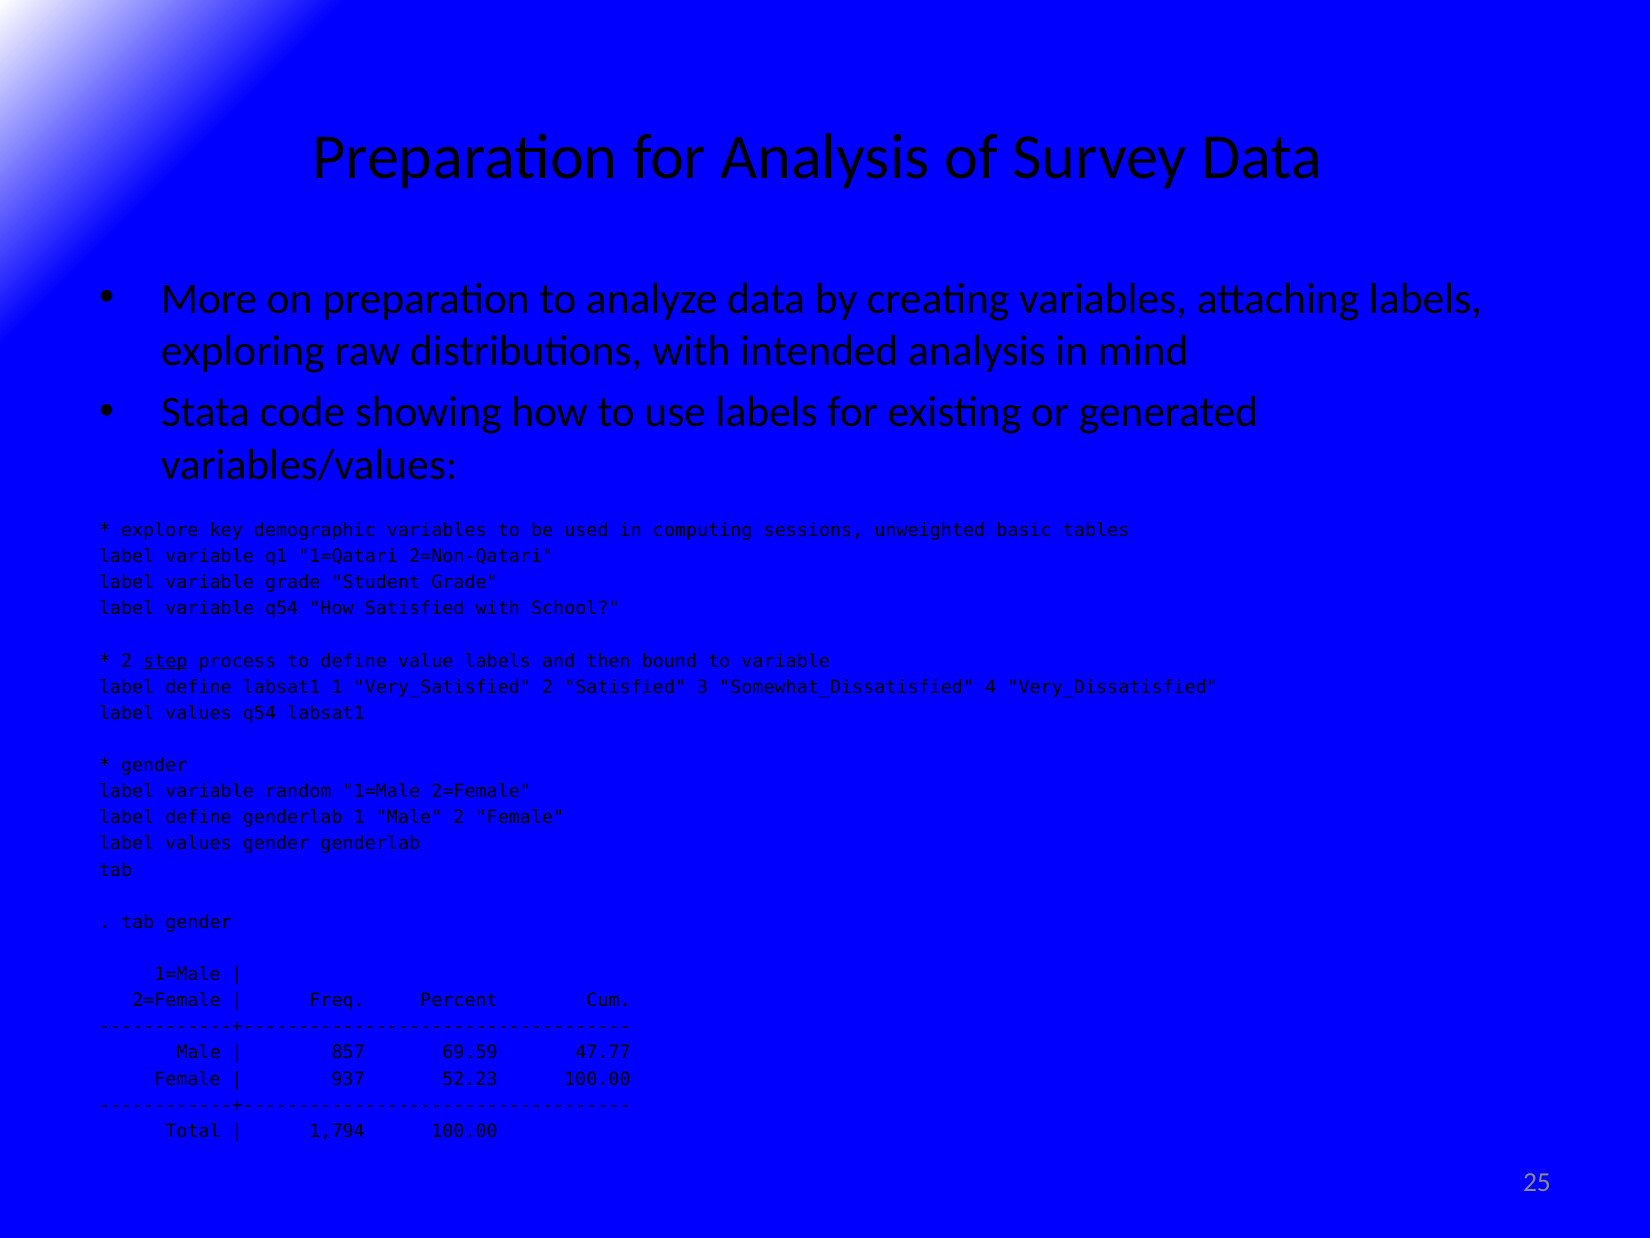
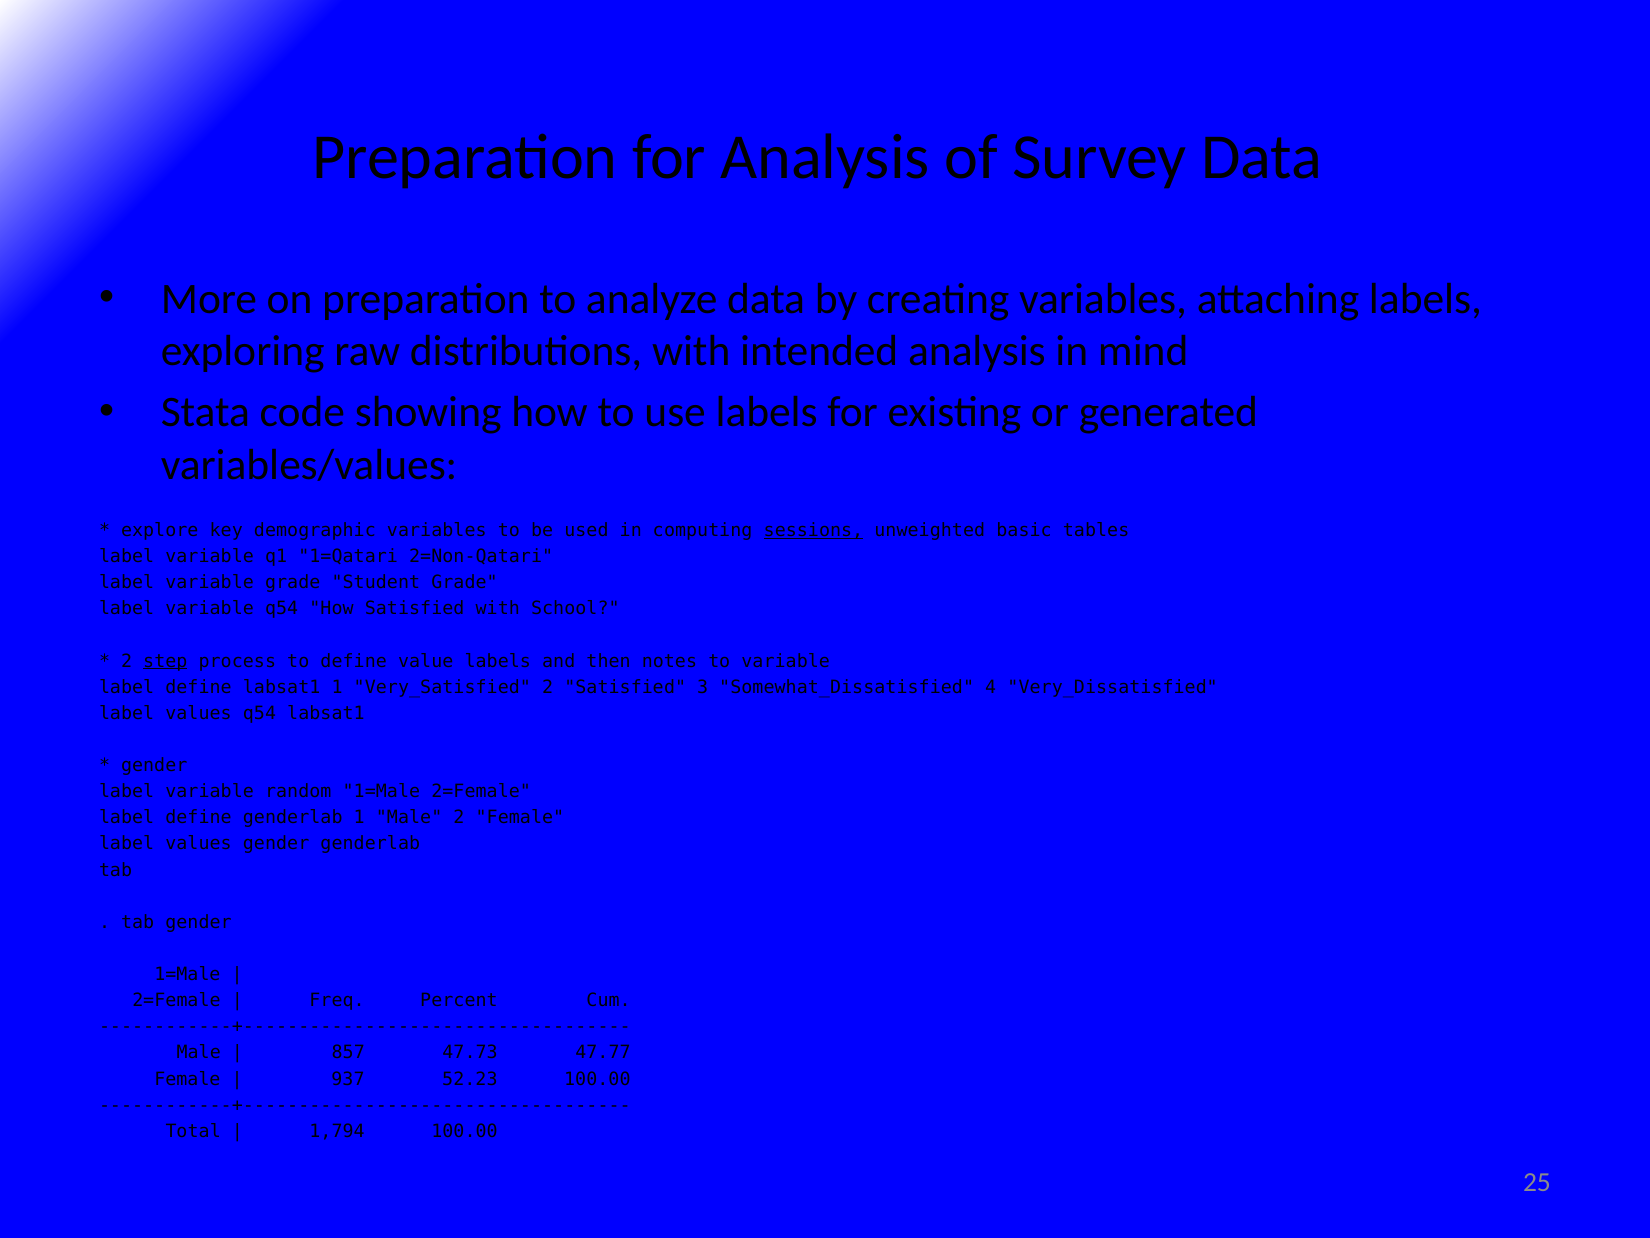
sessions underline: none -> present (813, 530)
bound: bound -> notes (669, 661)
69.59: 69.59 -> 47.73 (470, 1052)
